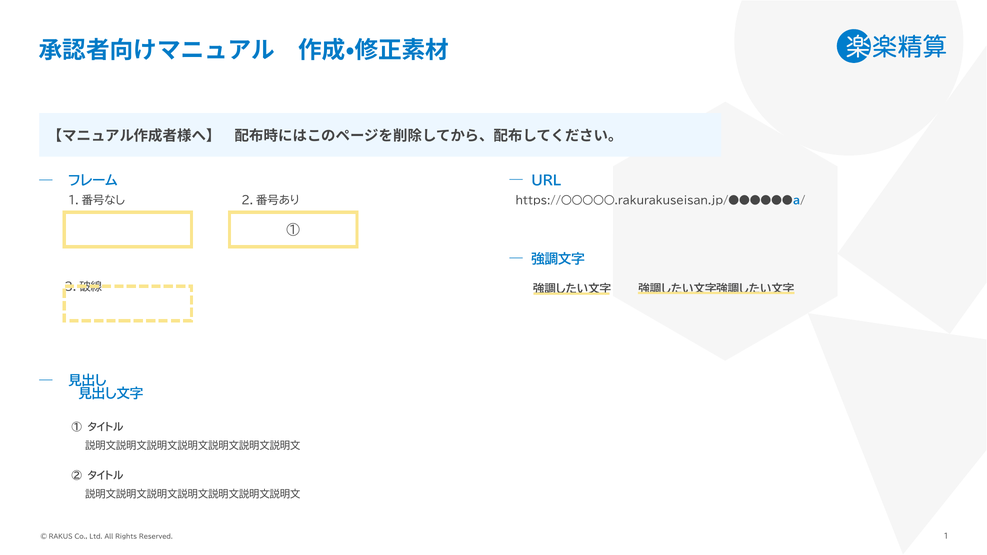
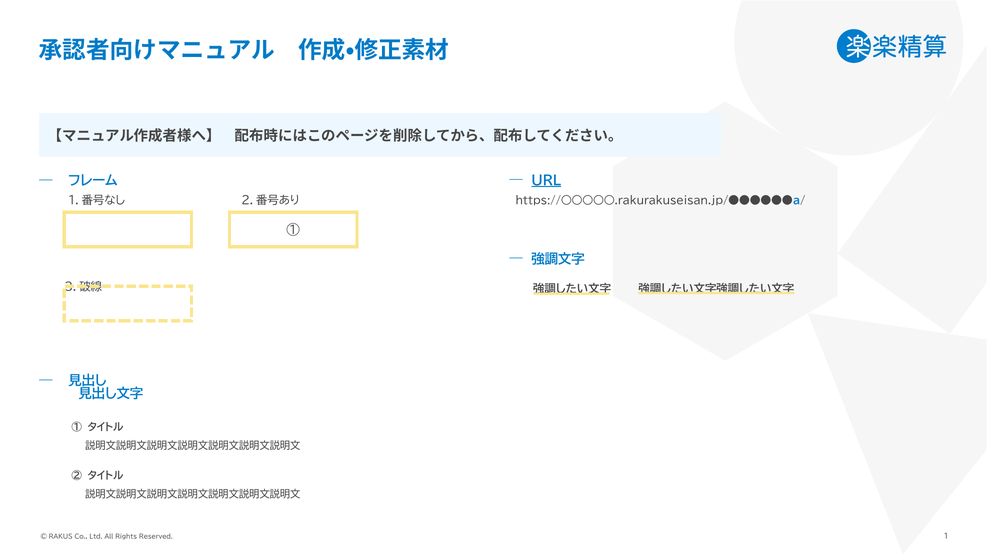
URL underline: none -> present (546, 181)
